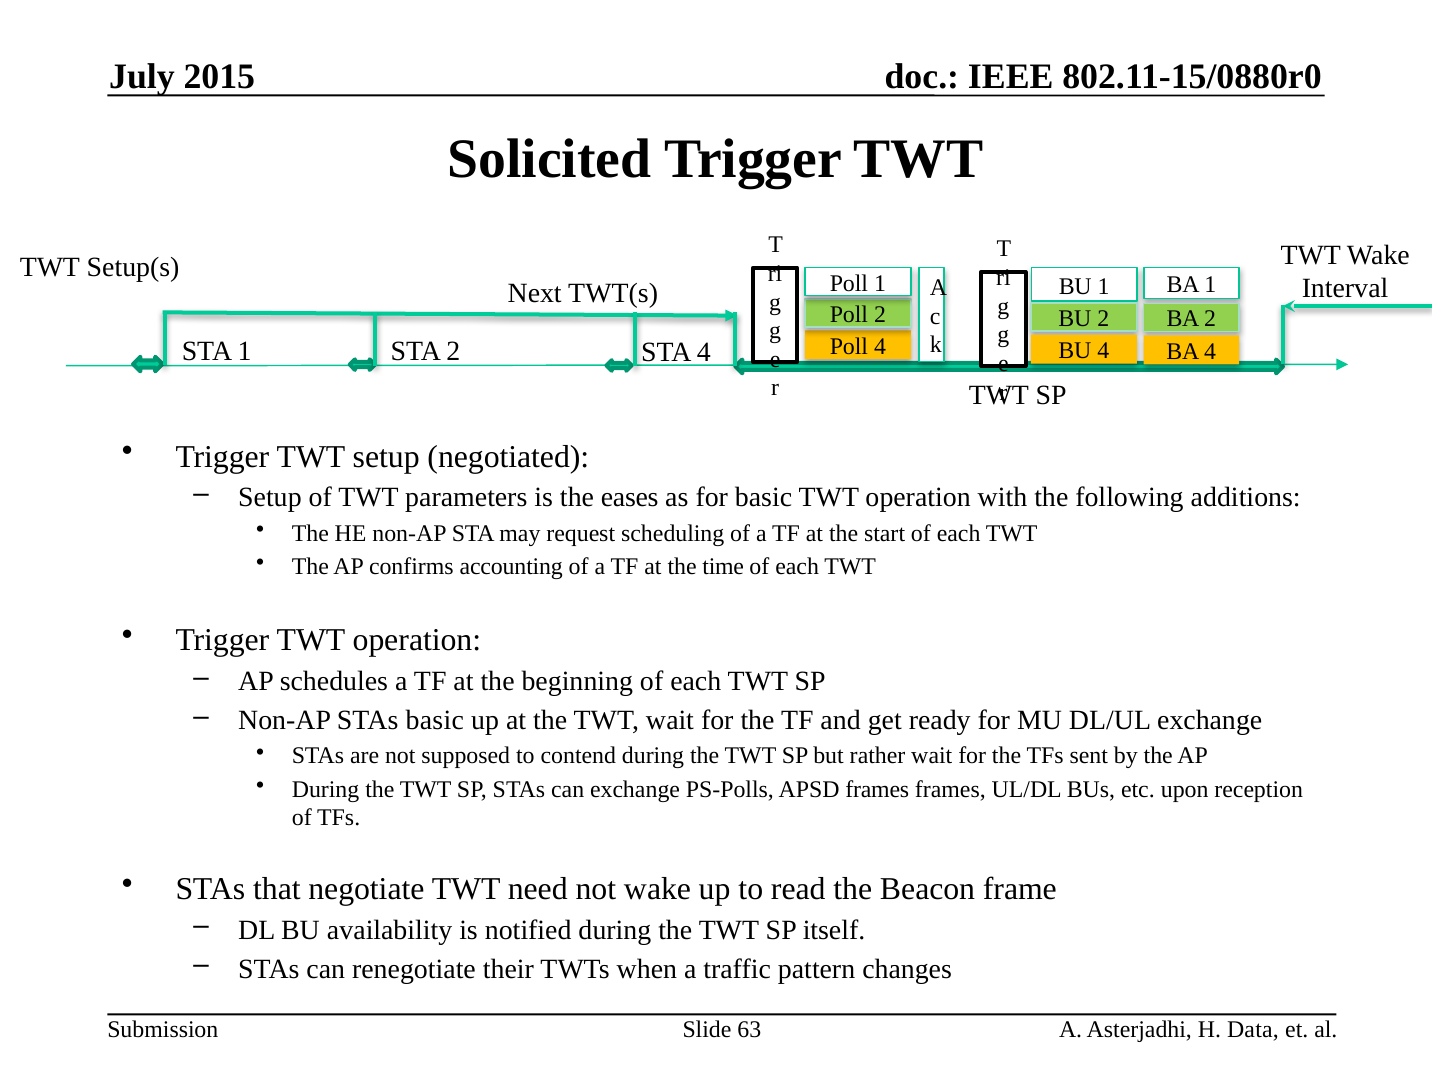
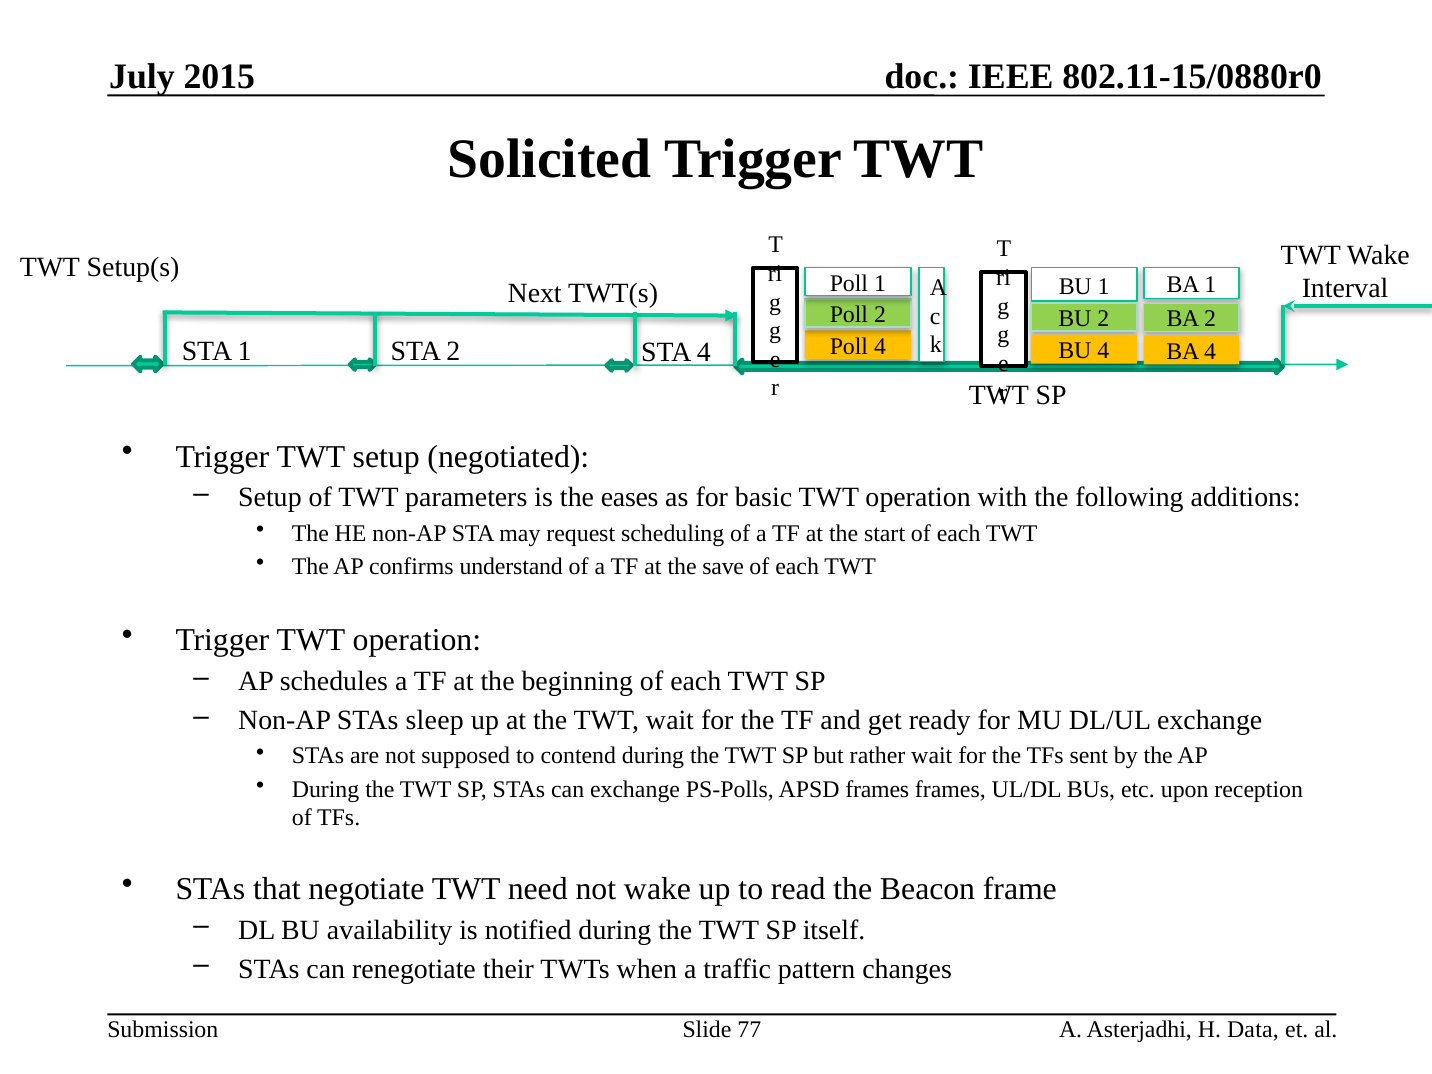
accounting: accounting -> understand (511, 567)
time: time -> save (723, 567)
STAs basic: basic -> sleep (435, 721)
63: 63 -> 77 (749, 1030)
